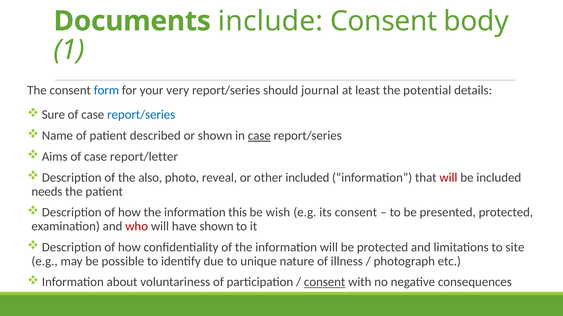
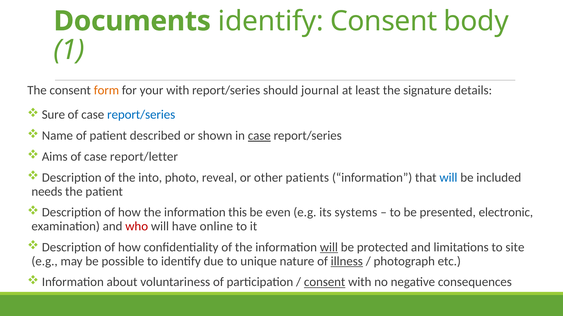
Documents include: include -> identify (271, 21)
form colour: blue -> orange (106, 90)
your very: very -> with (178, 90)
potential: potential -> signature (427, 90)
also: also -> into (150, 178)
other included: included -> patients (307, 178)
will colour: red -> blue (448, 178)
wish: wish -> even (278, 213)
its consent: consent -> systems (356, 213)
presented protected: protected -> electronic (506, 213)
have shown: shown -> online (216, 227)
will underline: none -> present (329, 248)
illness underline: none -> present (347, 262)
